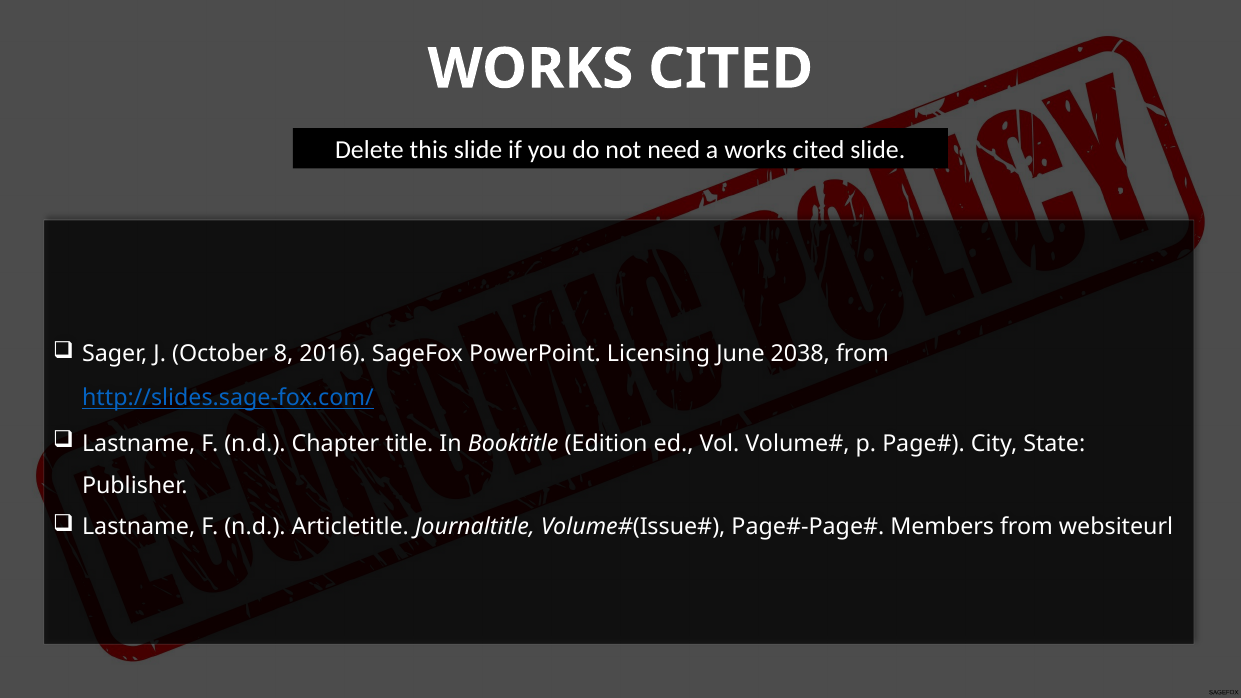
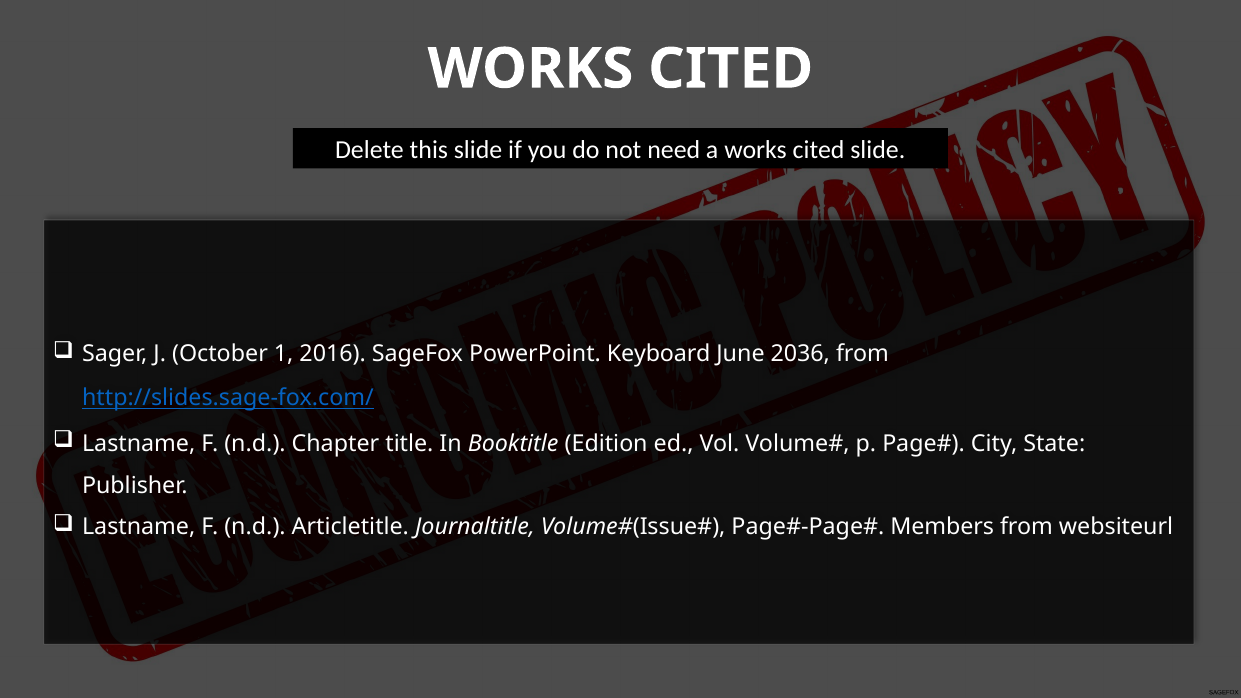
8: 8 -> 1 (284, 354)
Licensing: Licensing -> Keyboard (659, 354)
2038: 2038 -> 2036 (800, 354)
